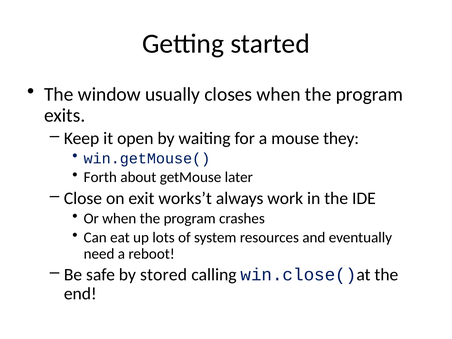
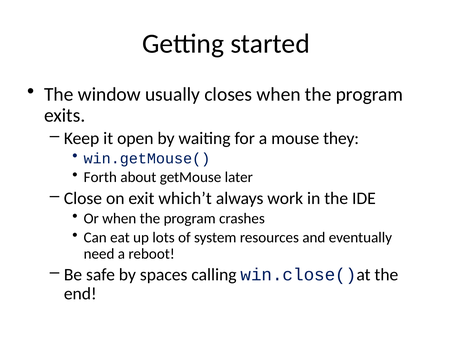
works’t: works’t -> which’t (185, 198)
stored: stored -> spaces (164, 275)
